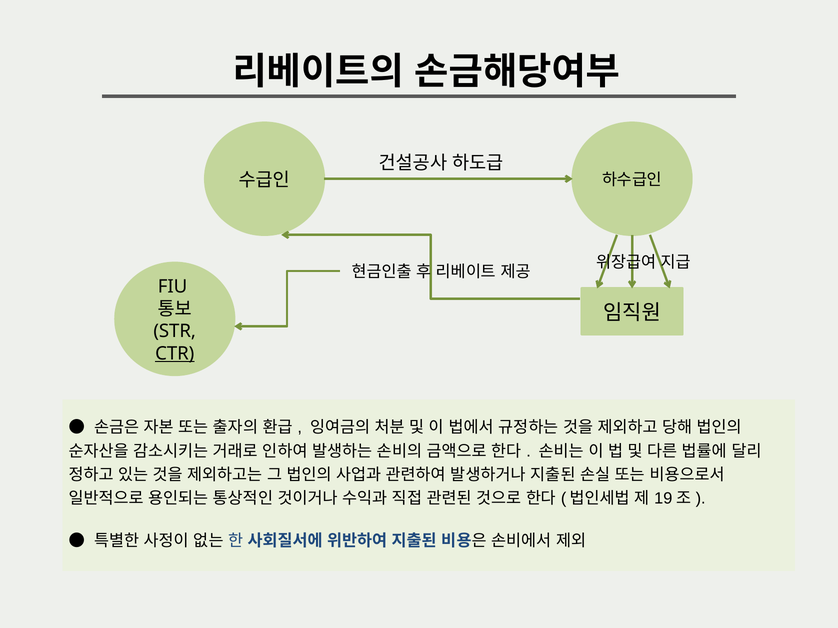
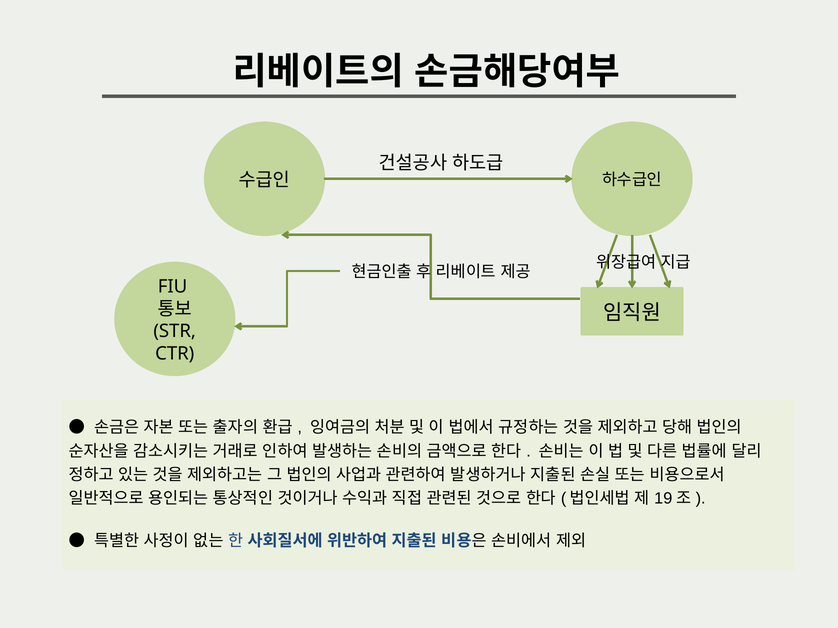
CTR underline: present -> none (175, 354)
